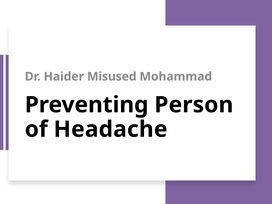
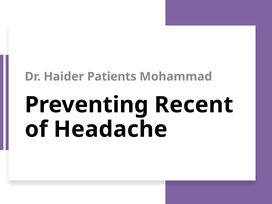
Misused: Misused -> Patients (112, 77)
Person: Person -> Recent (194, 105)
